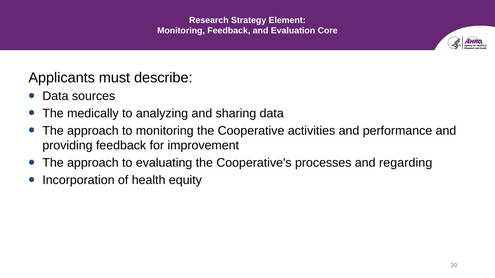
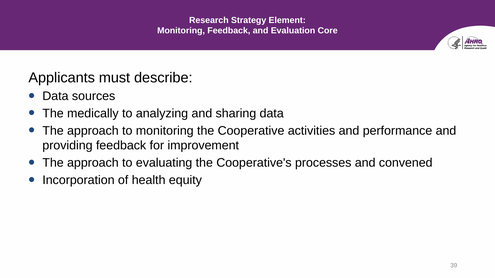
regarding: regarding -> convened (406, 163)
